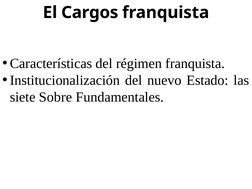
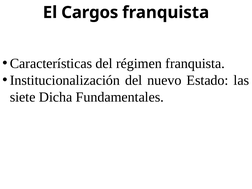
Sobre: Sobre -> Dicha (56, 97)
